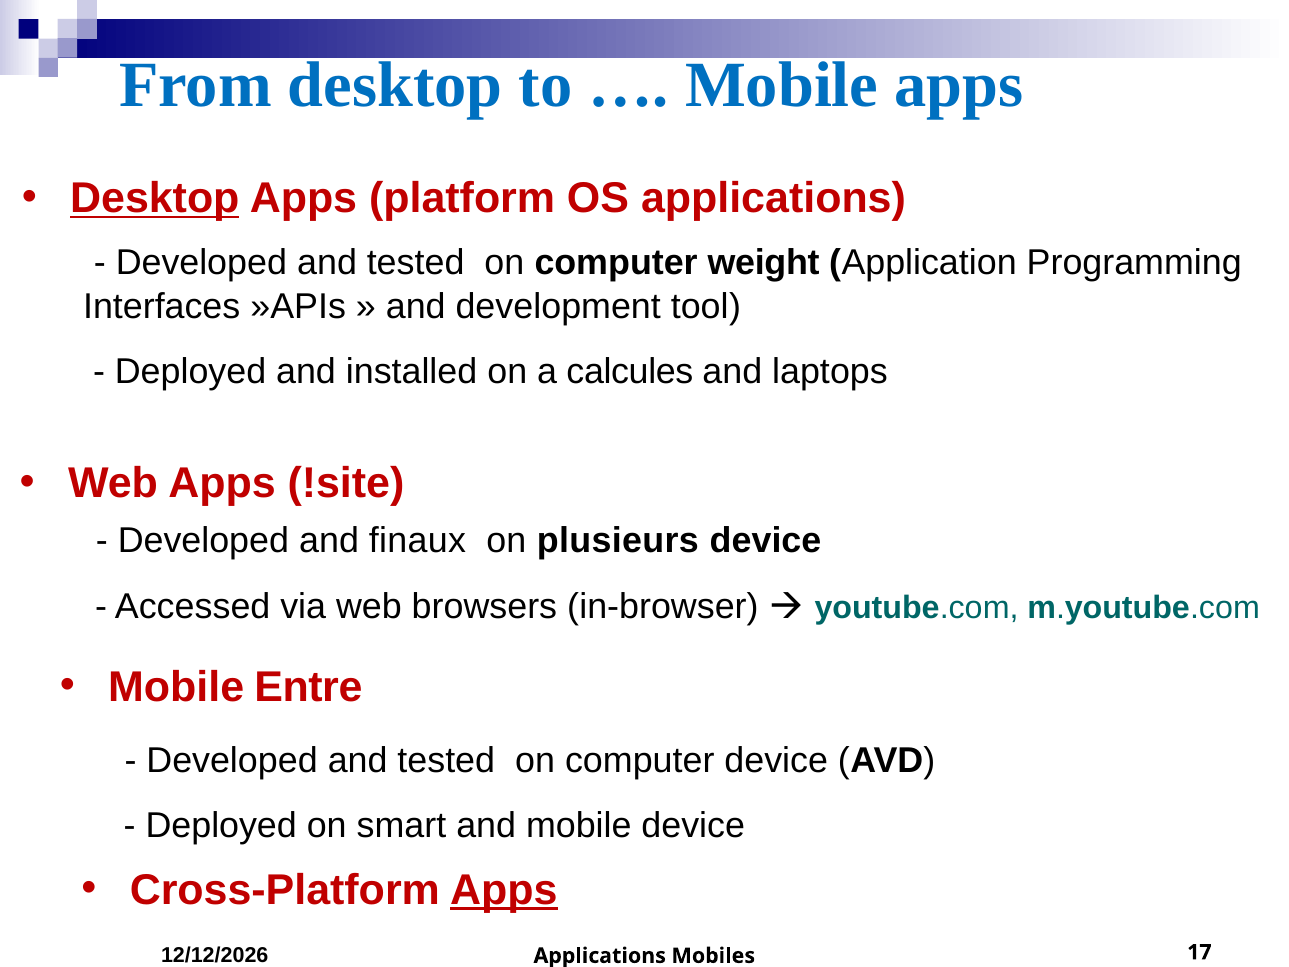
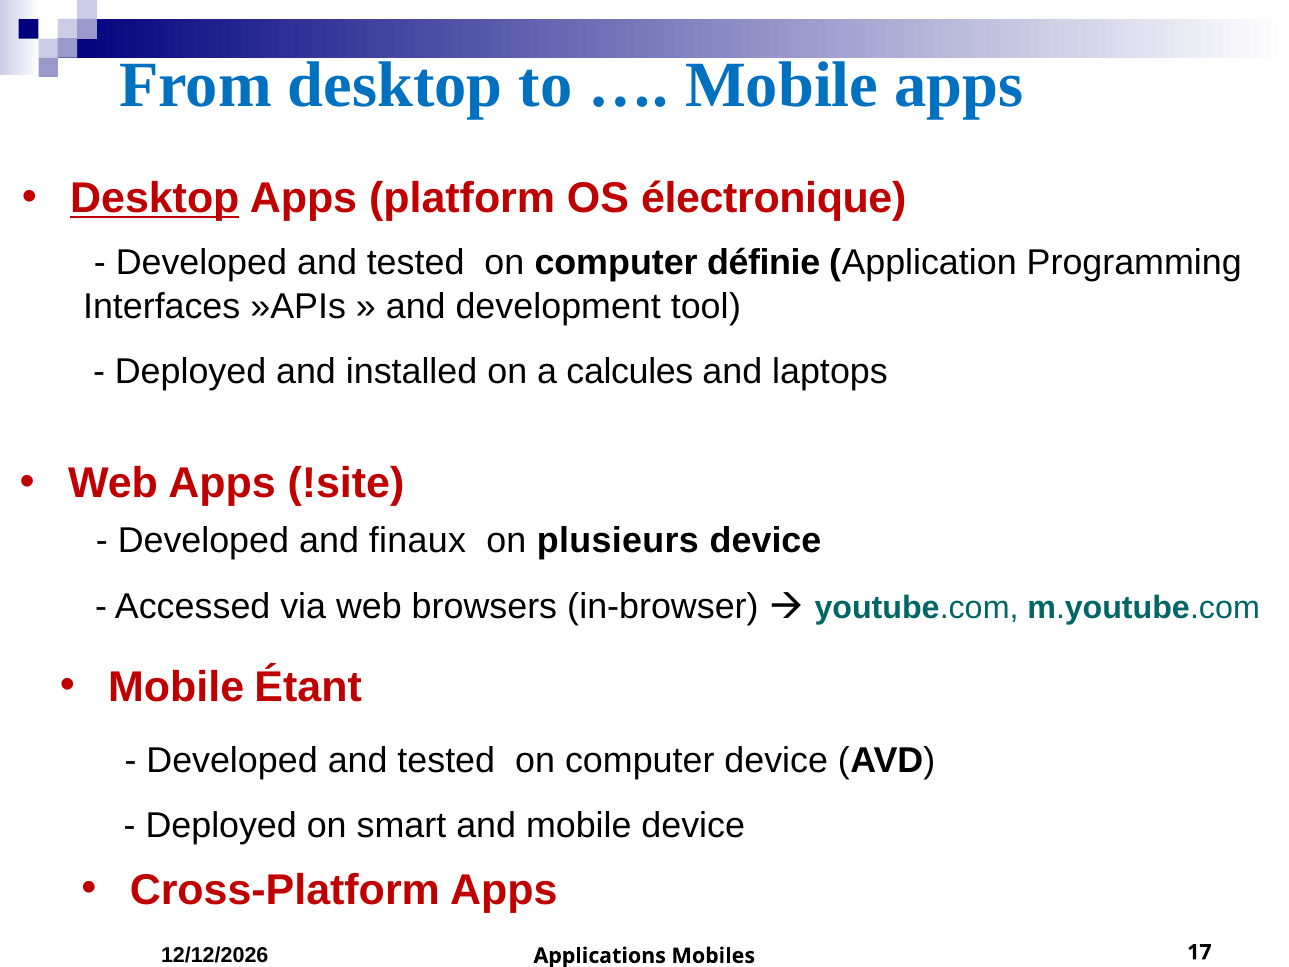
OS applications: applications -> électronique (774, 198)
weight: weight -> définie (764, 263)
Entre: Entre -> Étant (308, 687)
Apps underline: present -> none (504, 890)
